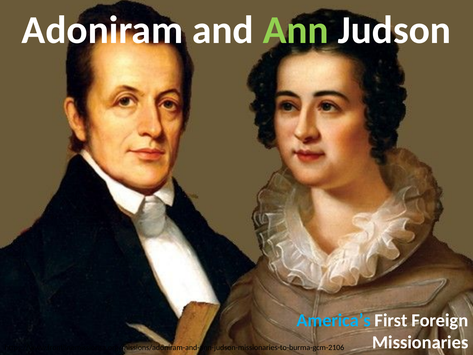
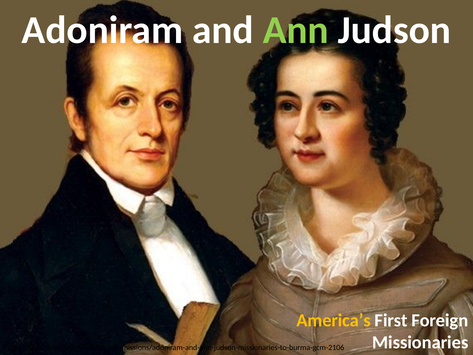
America’s colour: light blue -> yellow (334, 320)
